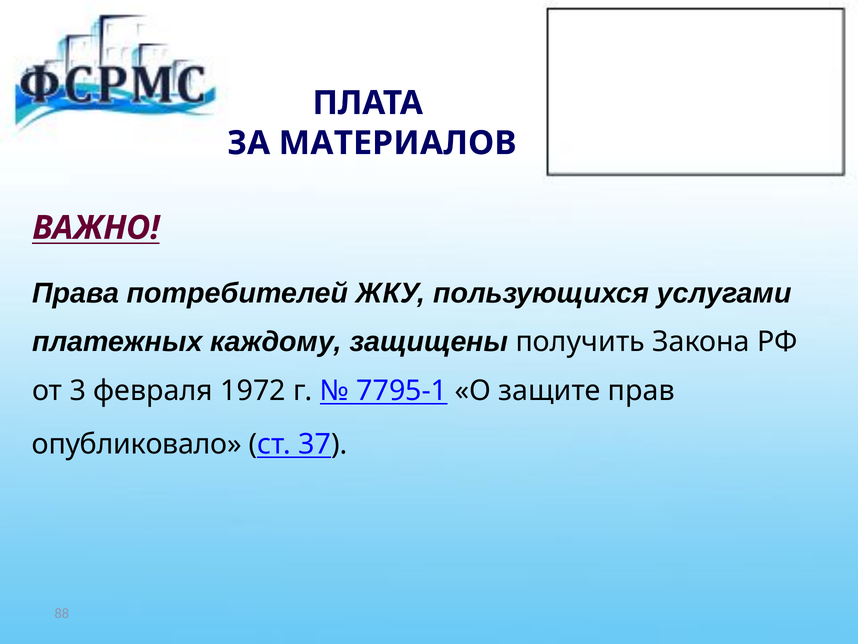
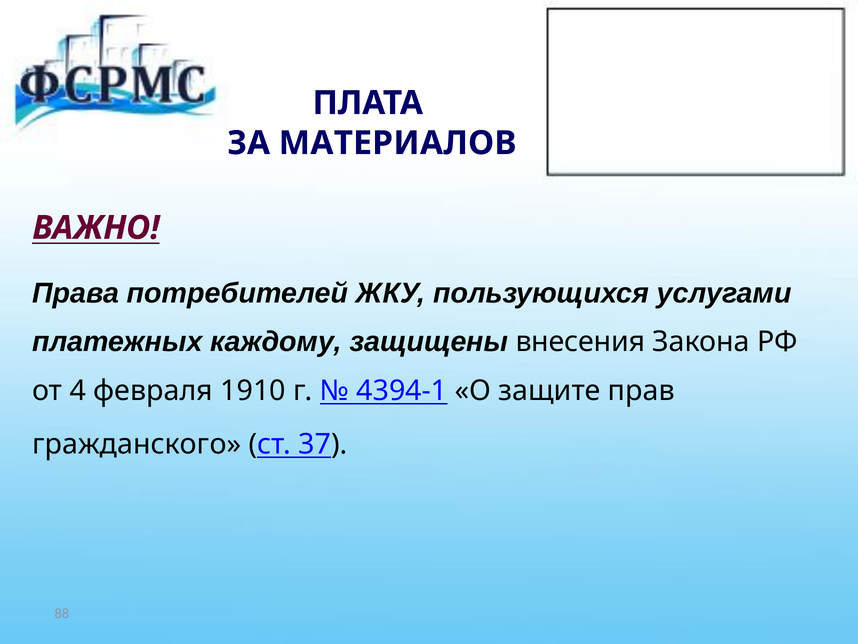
получить: получить -> внесения (580, 342)
3: 3 -> 4 (78, 390)
1972: 1972 -> 1910 (253, 390)
7795-1: 7795-1 -> 4394-1 (402, 390)
опубликовало: опубликовало -> гражданского (137, 444)
